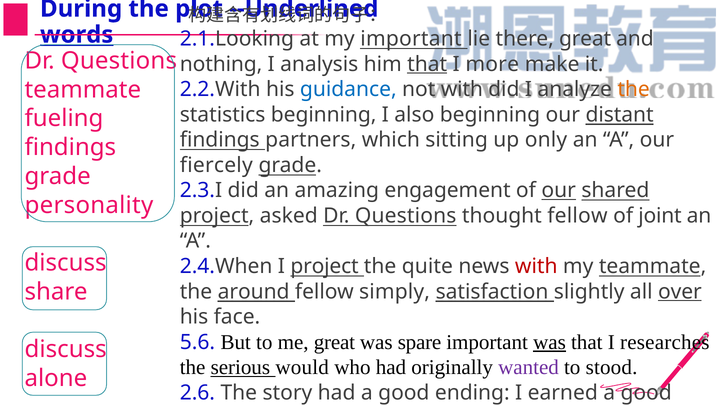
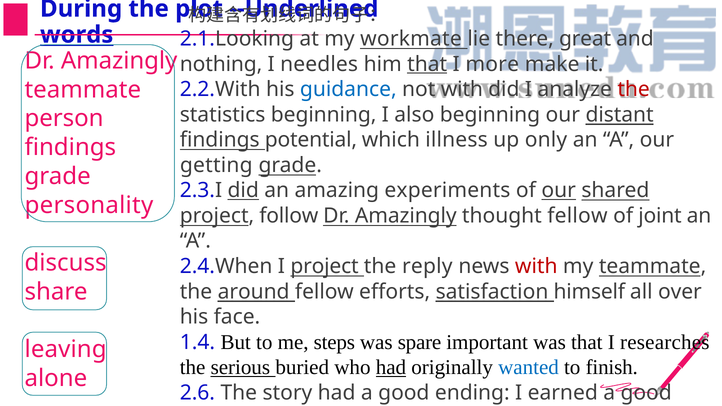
my important: important -> workmate (411, 39)
Questions: Questions -> Amazingly (119, 61)
analysis: analysis -> needles (319, 64)
the colour: orange -> red (634, 89)
fueling: fueling -> person (64, 118)
partners: partners -> potential (311, 140)
which sitting: sitting -> illness (457, 140)
fiercely: fiercely -> getting (216, 165)
did underline: none -> present (243, 191)
engagement: engagement -> experiments (447, 191)
asked: asked -> follow (289, 216)
Questions: Questions -> Amazingly (406, 216)
quite: quite -> reply (427, 266)
simply: simply -> efforts (395, 292)
slightly: slightly -> himself (589, 292)
over underline: present -> none (680, 292)
5.6: 5.6 -> 1.4 (197, 342)
me great: great -> steps (334, 342)
was underline: present -> none (549, 342)
discuss: discuss -> leaving (66, 350)
would: would -> buried (302, 367)
had underline: none -> present (391, 367)
wanted colour: purple -> blue (529, 367)
stood: stood -> finish (612, 367)
